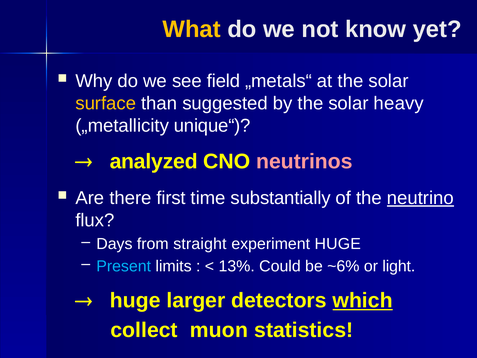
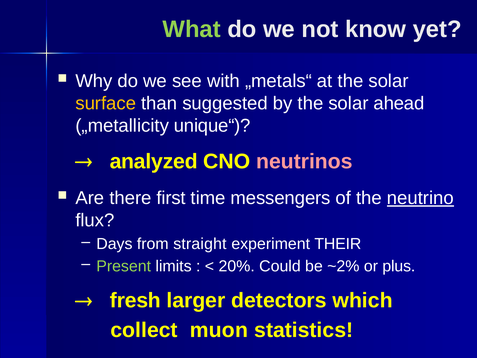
What colour: yellow -> light green (192, 29)
field: field -> with (223, 81)
heavy: heavy -> ahead (399, 103)
substantially: substantially -> messengers (281, 198)
experiment HUGE: HUGE -> THEIR (338, 244)
Present colour: light blue -> light green (124, 266)
13%: 13% -> 20% (237, 266)
~6%: ~6% -> ~2% (343, 266)
light: light -> plus (399, 266)
huge: huge -> fresh (135, 300)
which underline: present -> none (363, 300)
